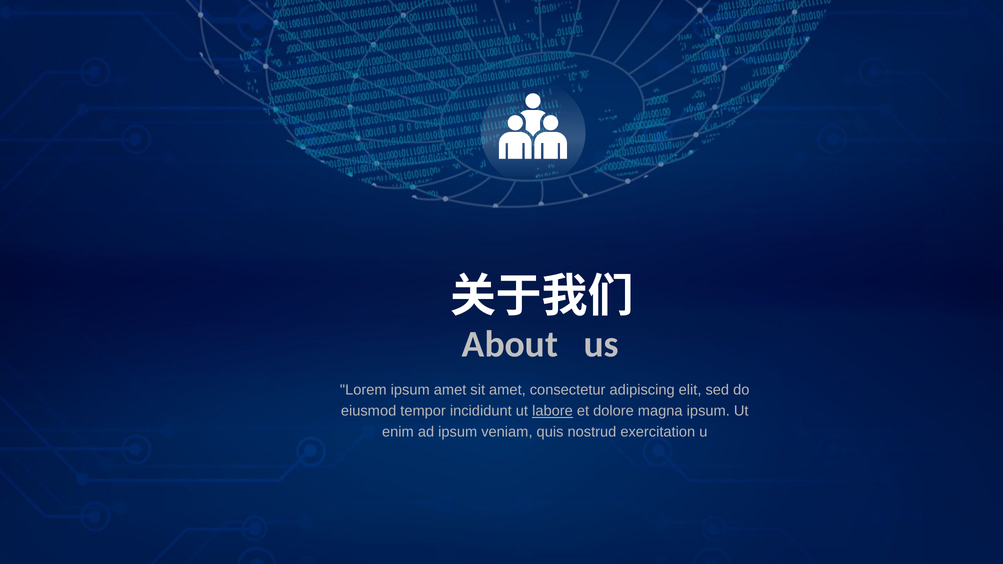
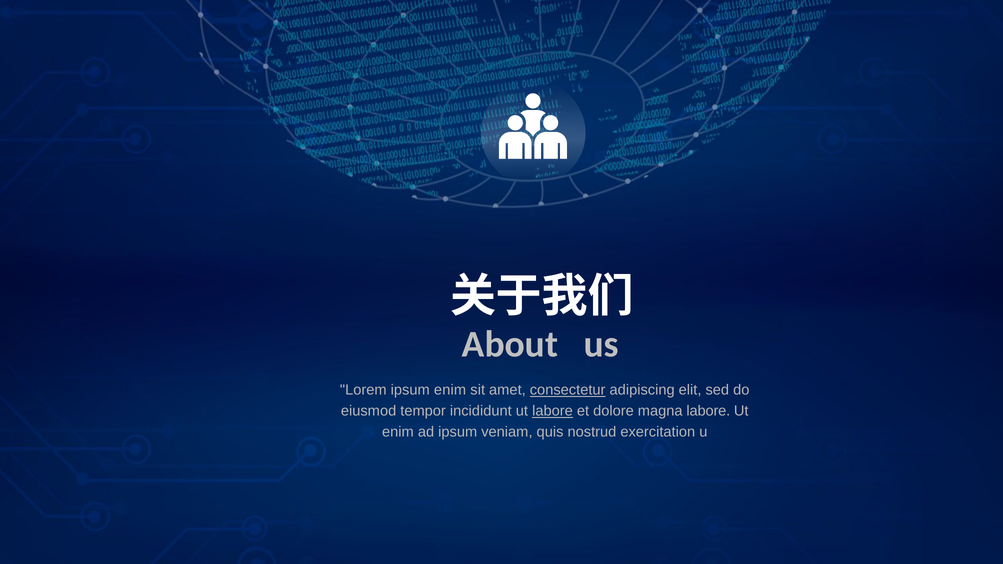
ipsum amet: amet -> enim (450, 390)
consectetur underline: none -> present (568, 390)
magna ipsum: ipsum -> labore (708, 411)
